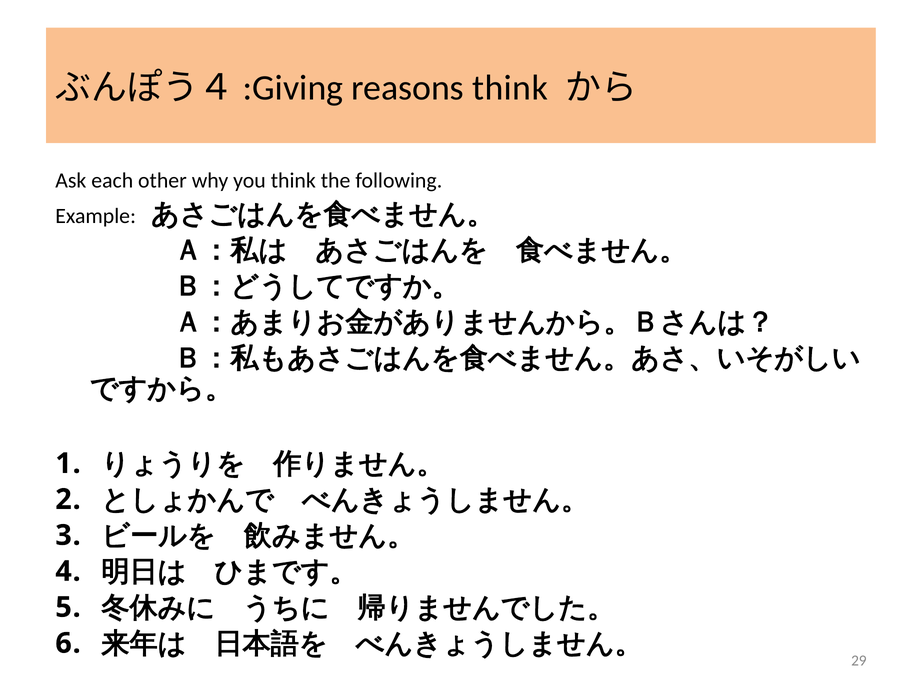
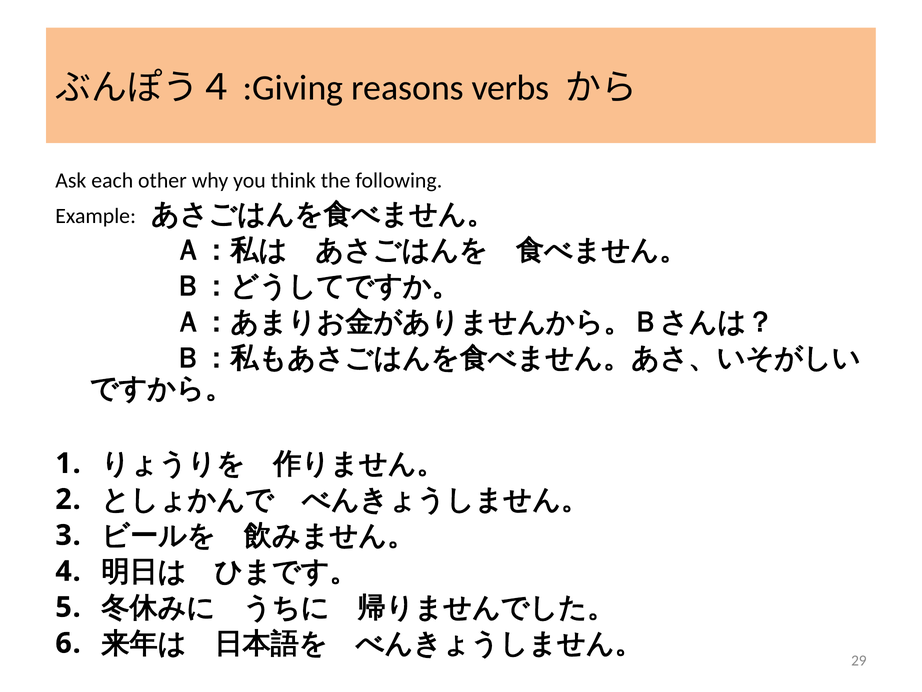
reasons think: think -> verbs (510, 88)
